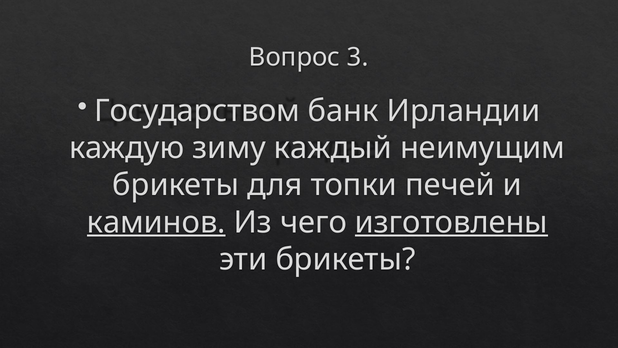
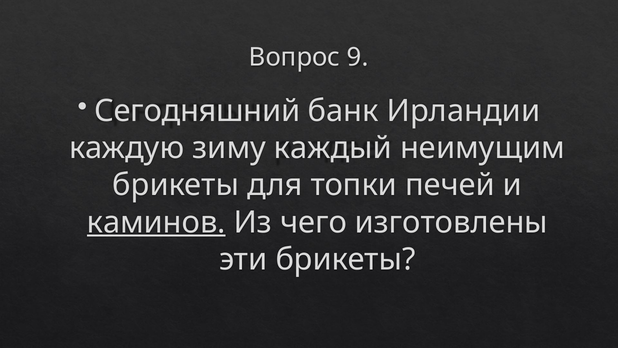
3: 3 -> 9 (358, 57)
Государством: Государством -> Сегодняшний (197, 111)
изготовлены underline: present -> none (451, 222)
